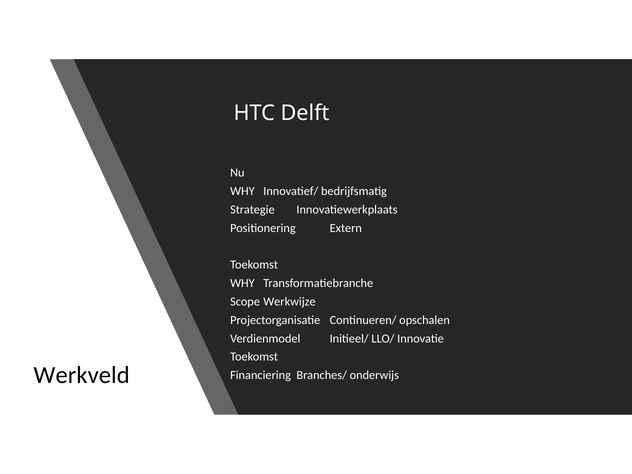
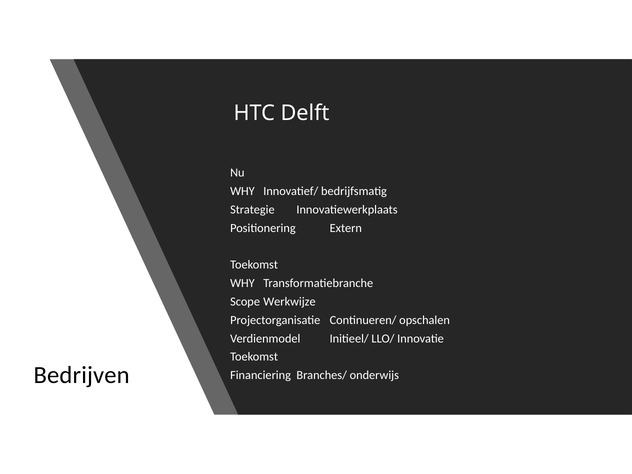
Werkveld: Werkveld -> Bedrijven (82, 375)
